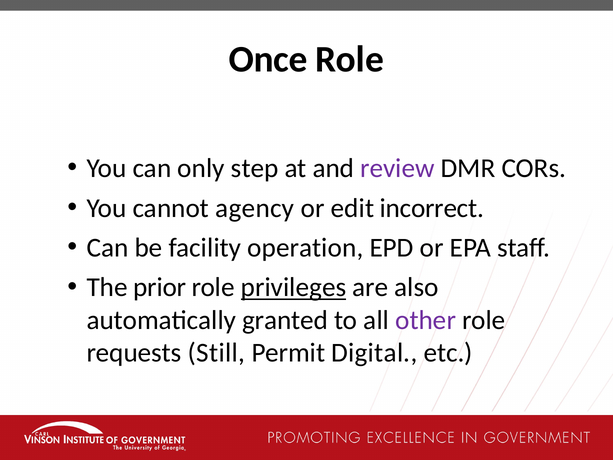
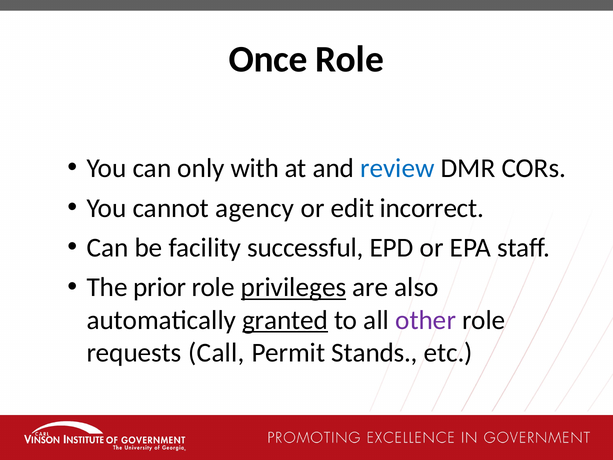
step: step -> with (255, 168)
review colour: purple -> blue (397, 168)
operation: operation -> successful (305, 248)
granted underline: none -> present (285, 320)
Still: Still -> Call (216, 353)
Digital: Digital -> Stands (375, 353)
